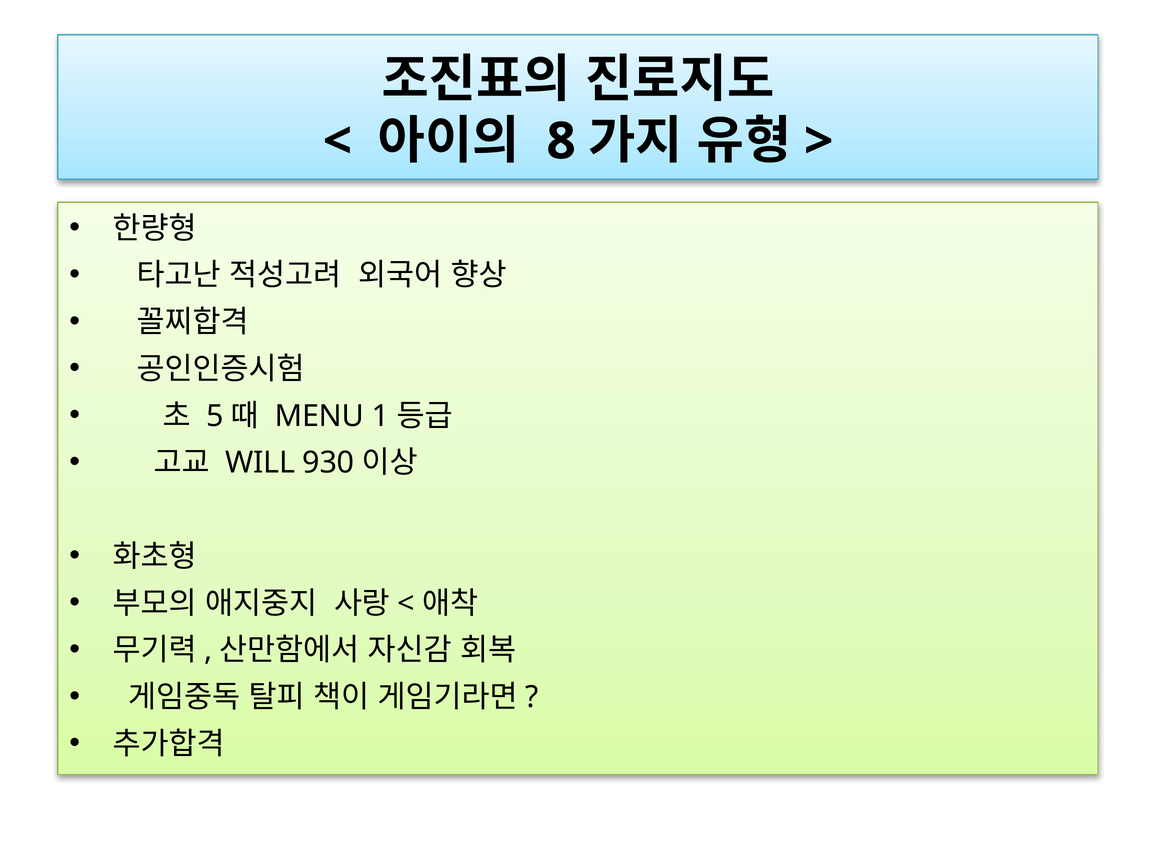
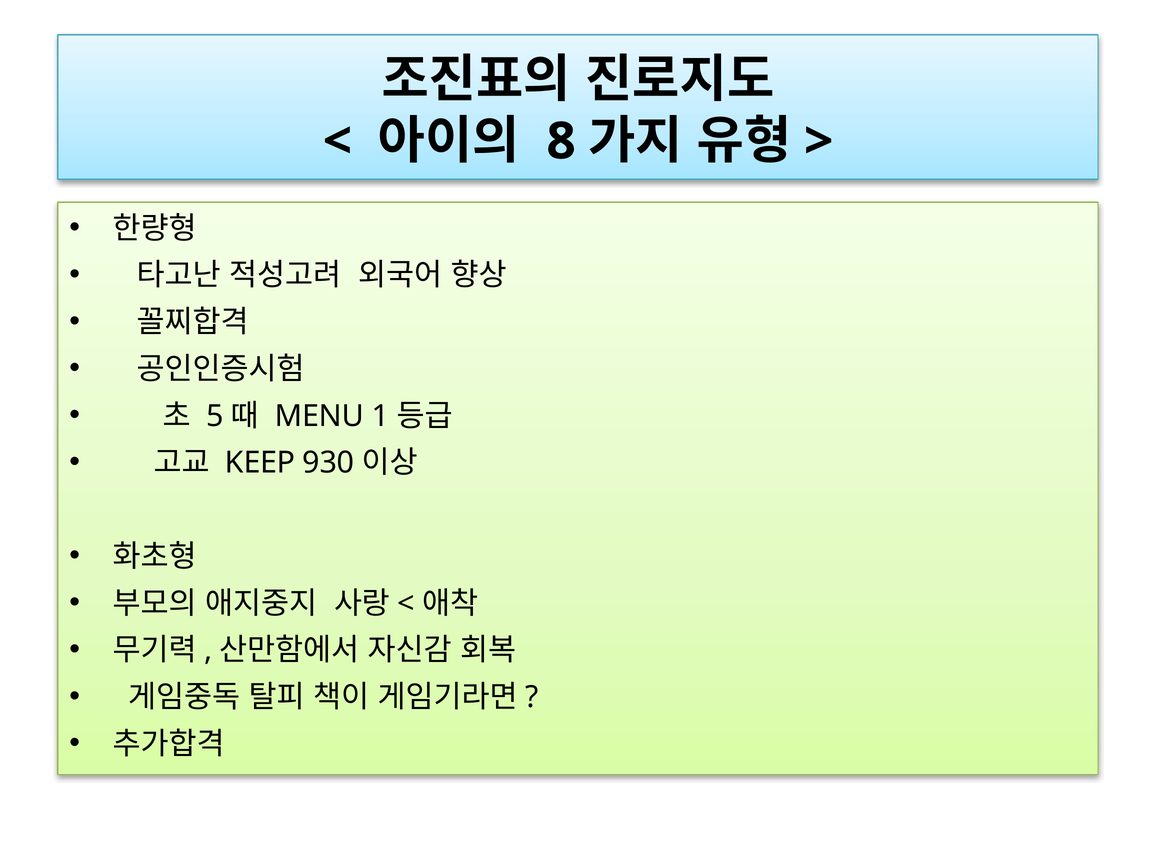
WILL: WILL -> KEEP (260, 463)
